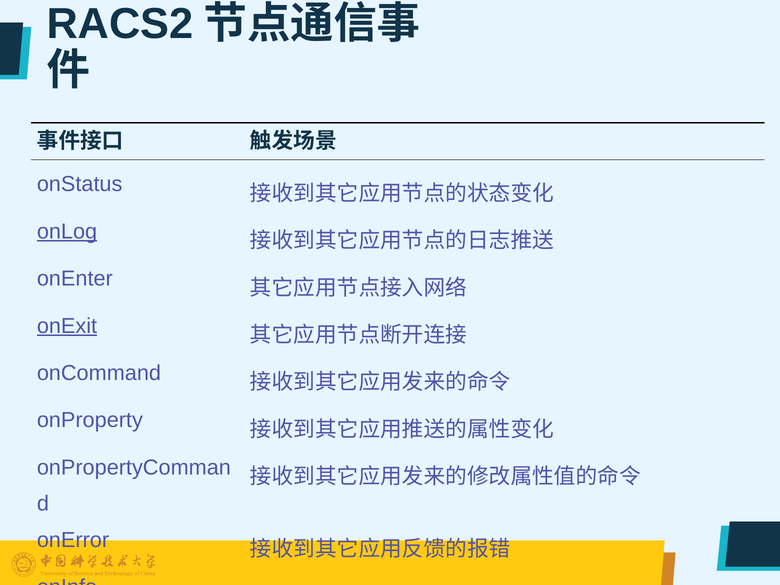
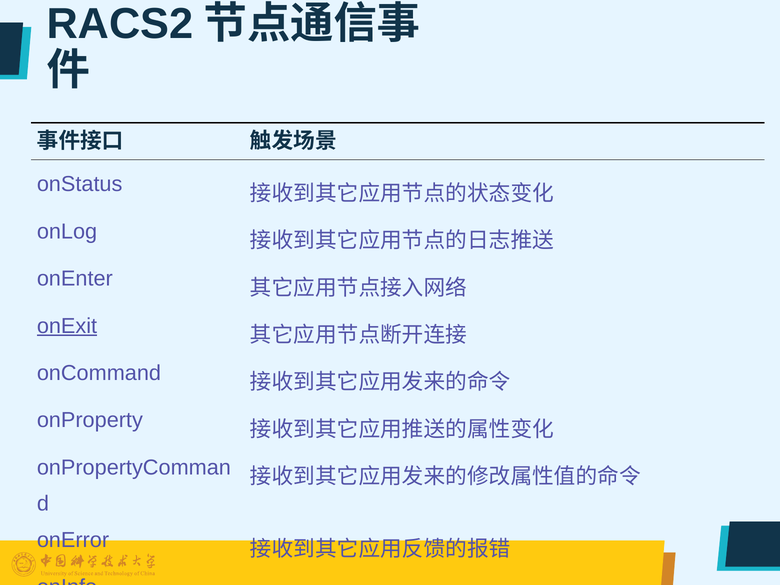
onLog underline: present -> none (67, 231)
